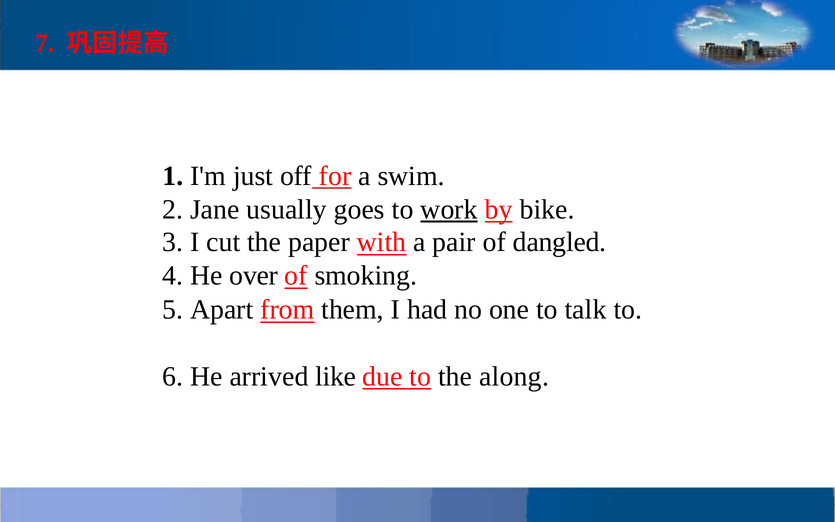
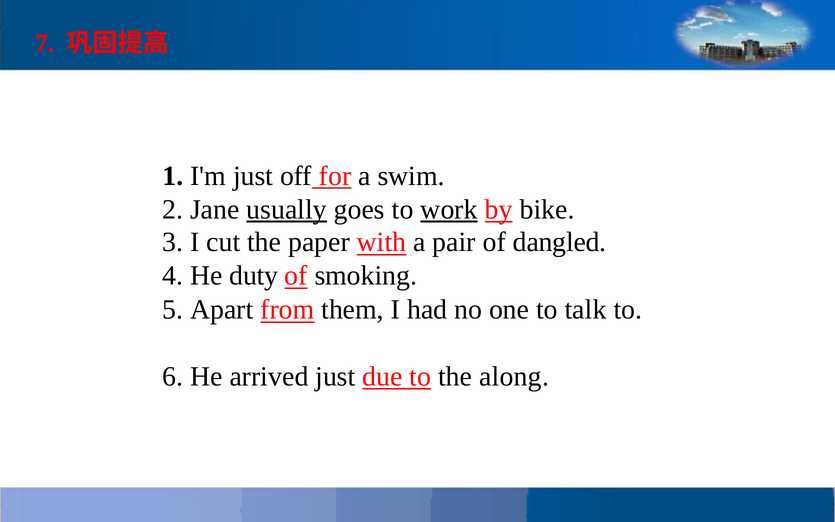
usually underline: none -> present (287, 209)
over: over -> duty (254, 276)
arrived like: like -> just (335, 376)
